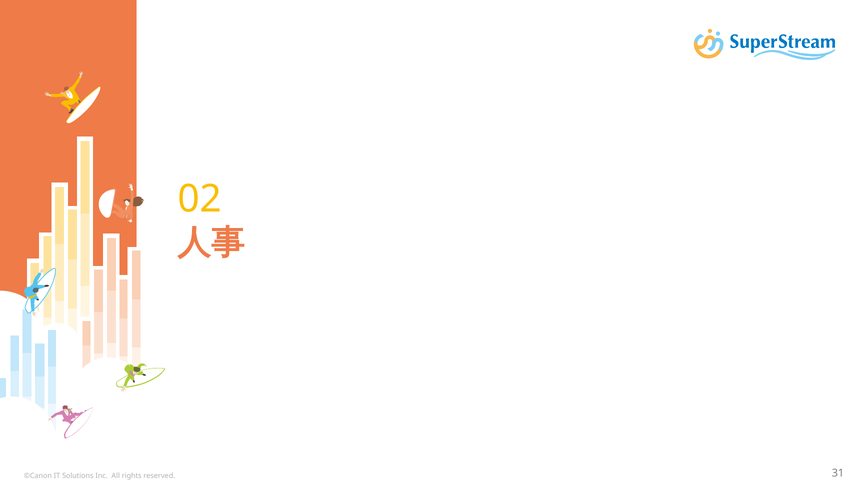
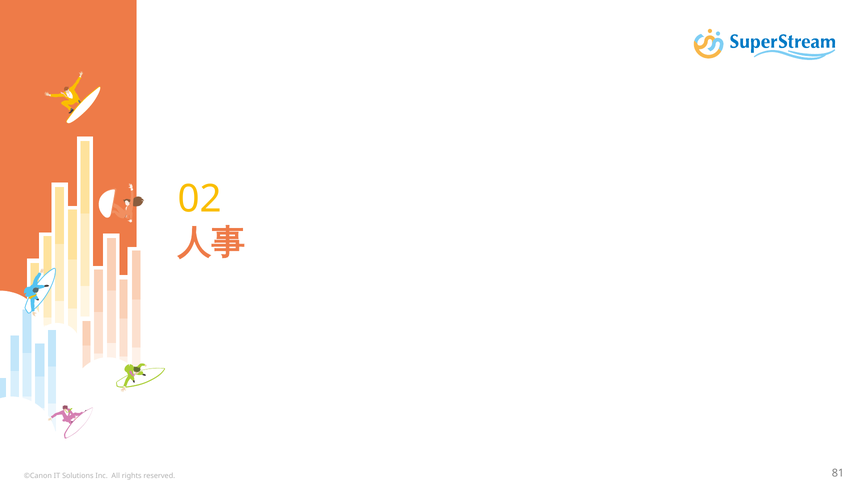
31: 31 -> 81 (838, 473)
